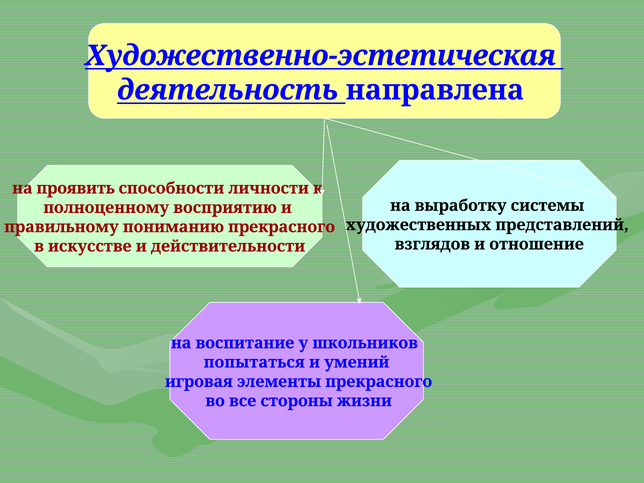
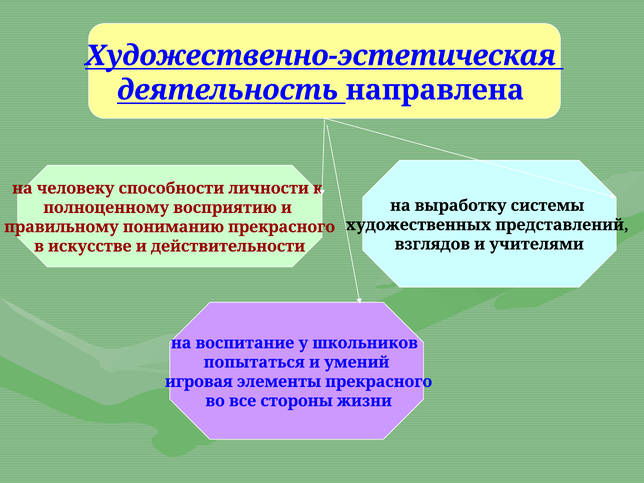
проявить: проявить -> человеку (76, 188)
отношение: отношение -> учителями (537, 244)
